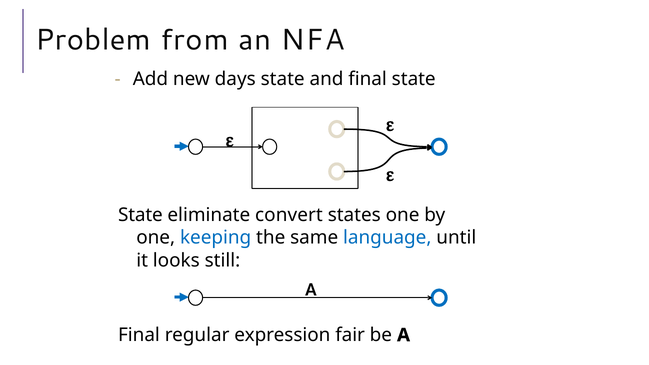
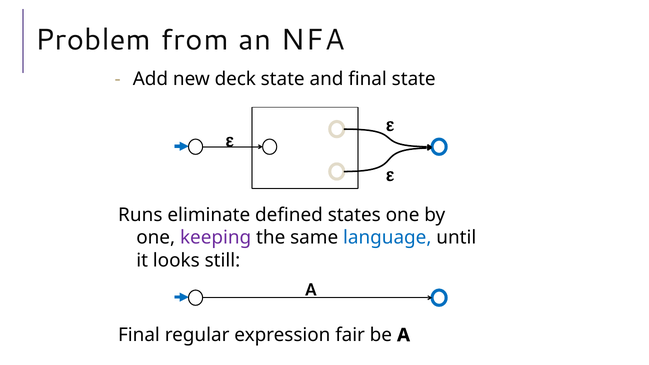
days: days -> deck (235, 79)
State: State -> Runs (140, 215)
convert: convert -> defined (289, 215)
keeping colour: blue -> purple (216, 238)
